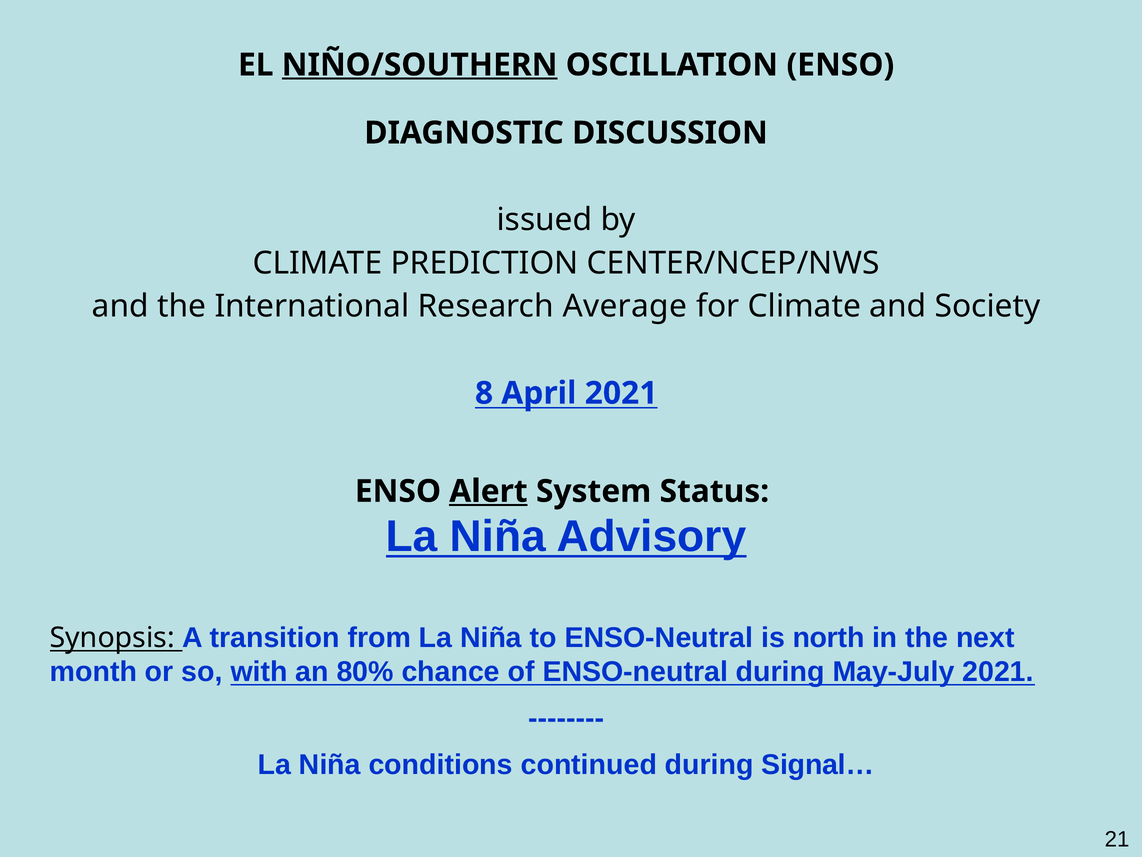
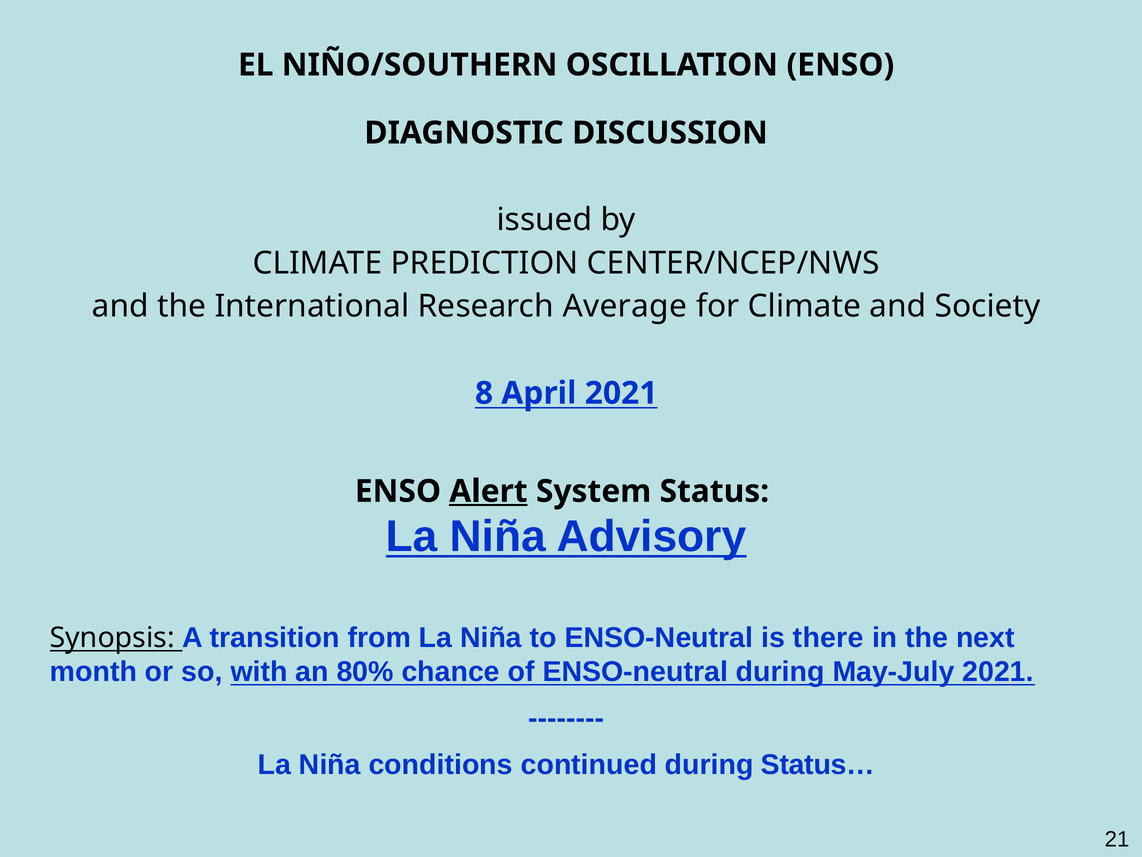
NIÑO/SOUTHERN underline: present -> none (420, 65)
north: north -> there (828, 637)
Signal…: Signal… -> Status… (818, 764)
